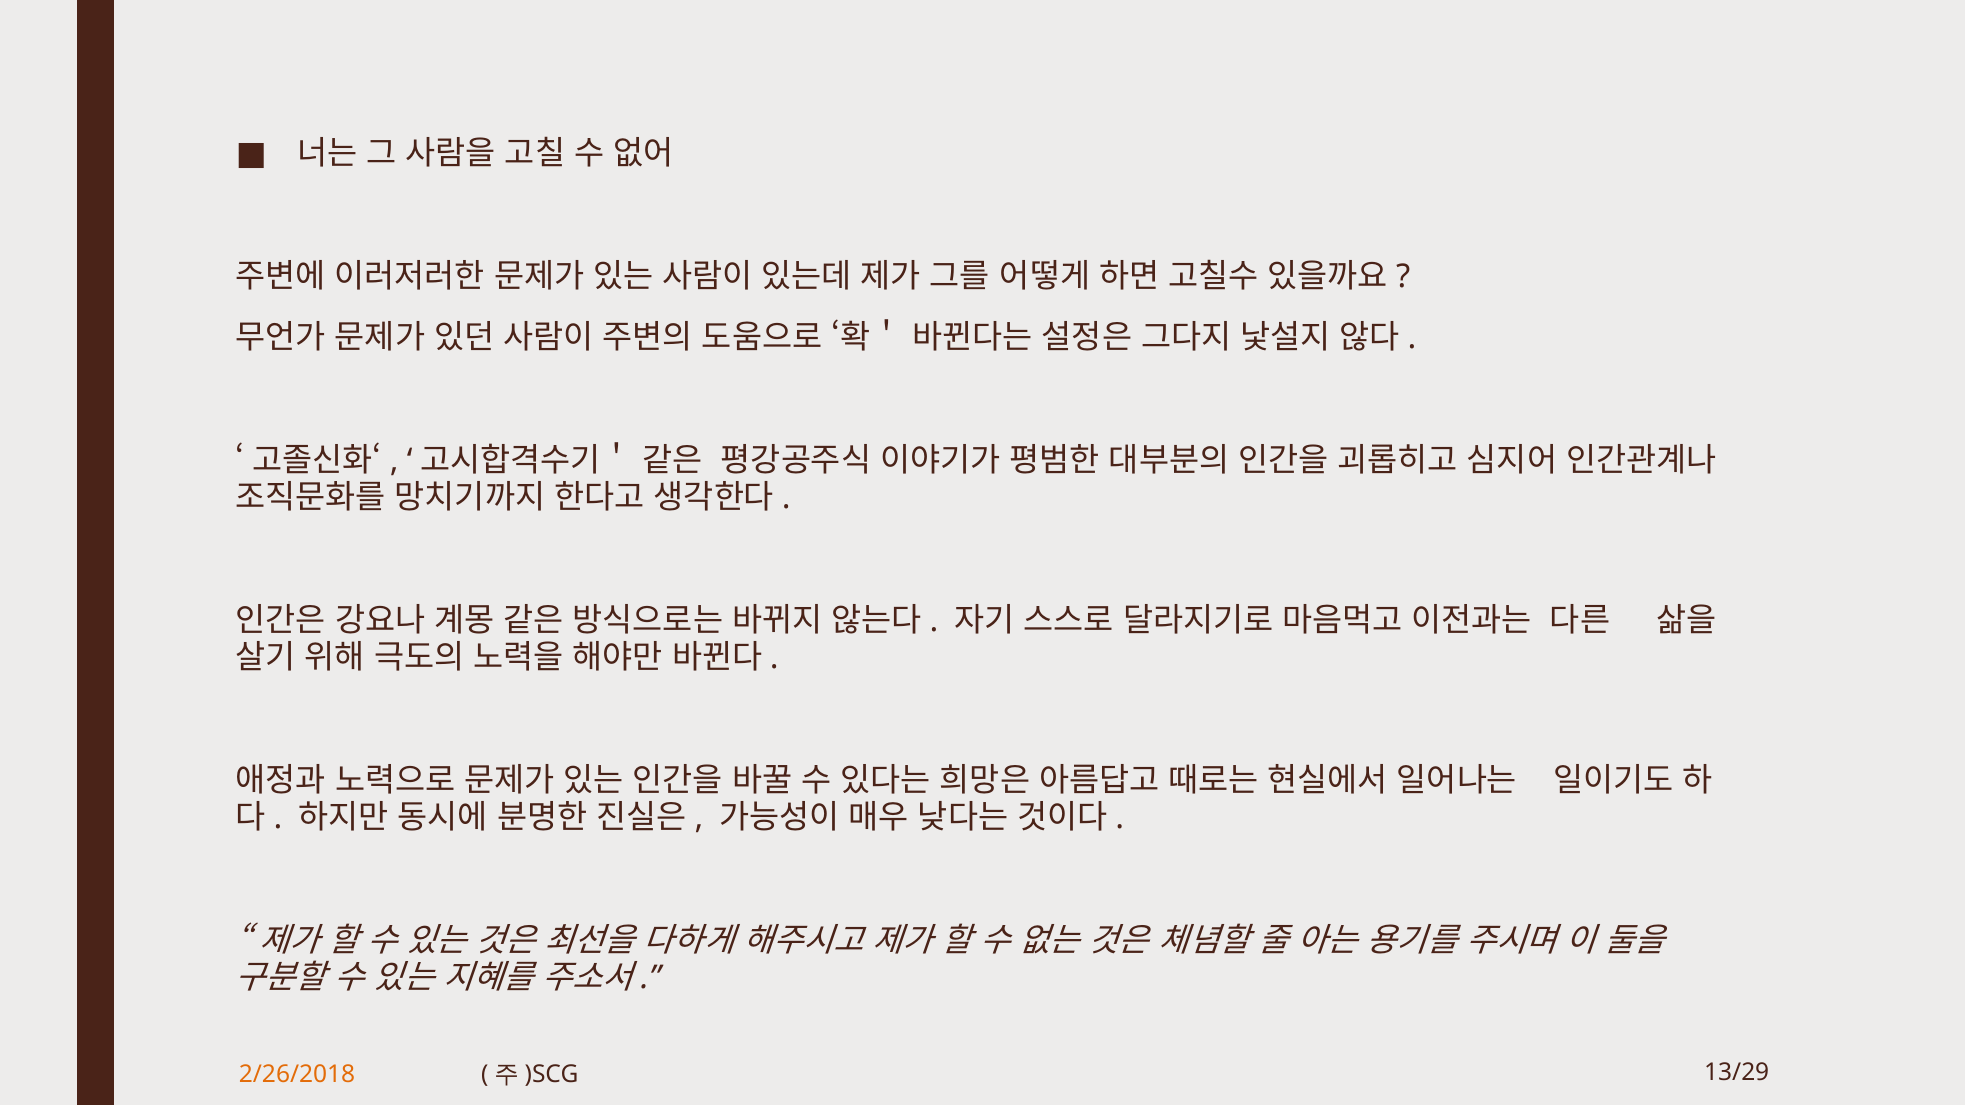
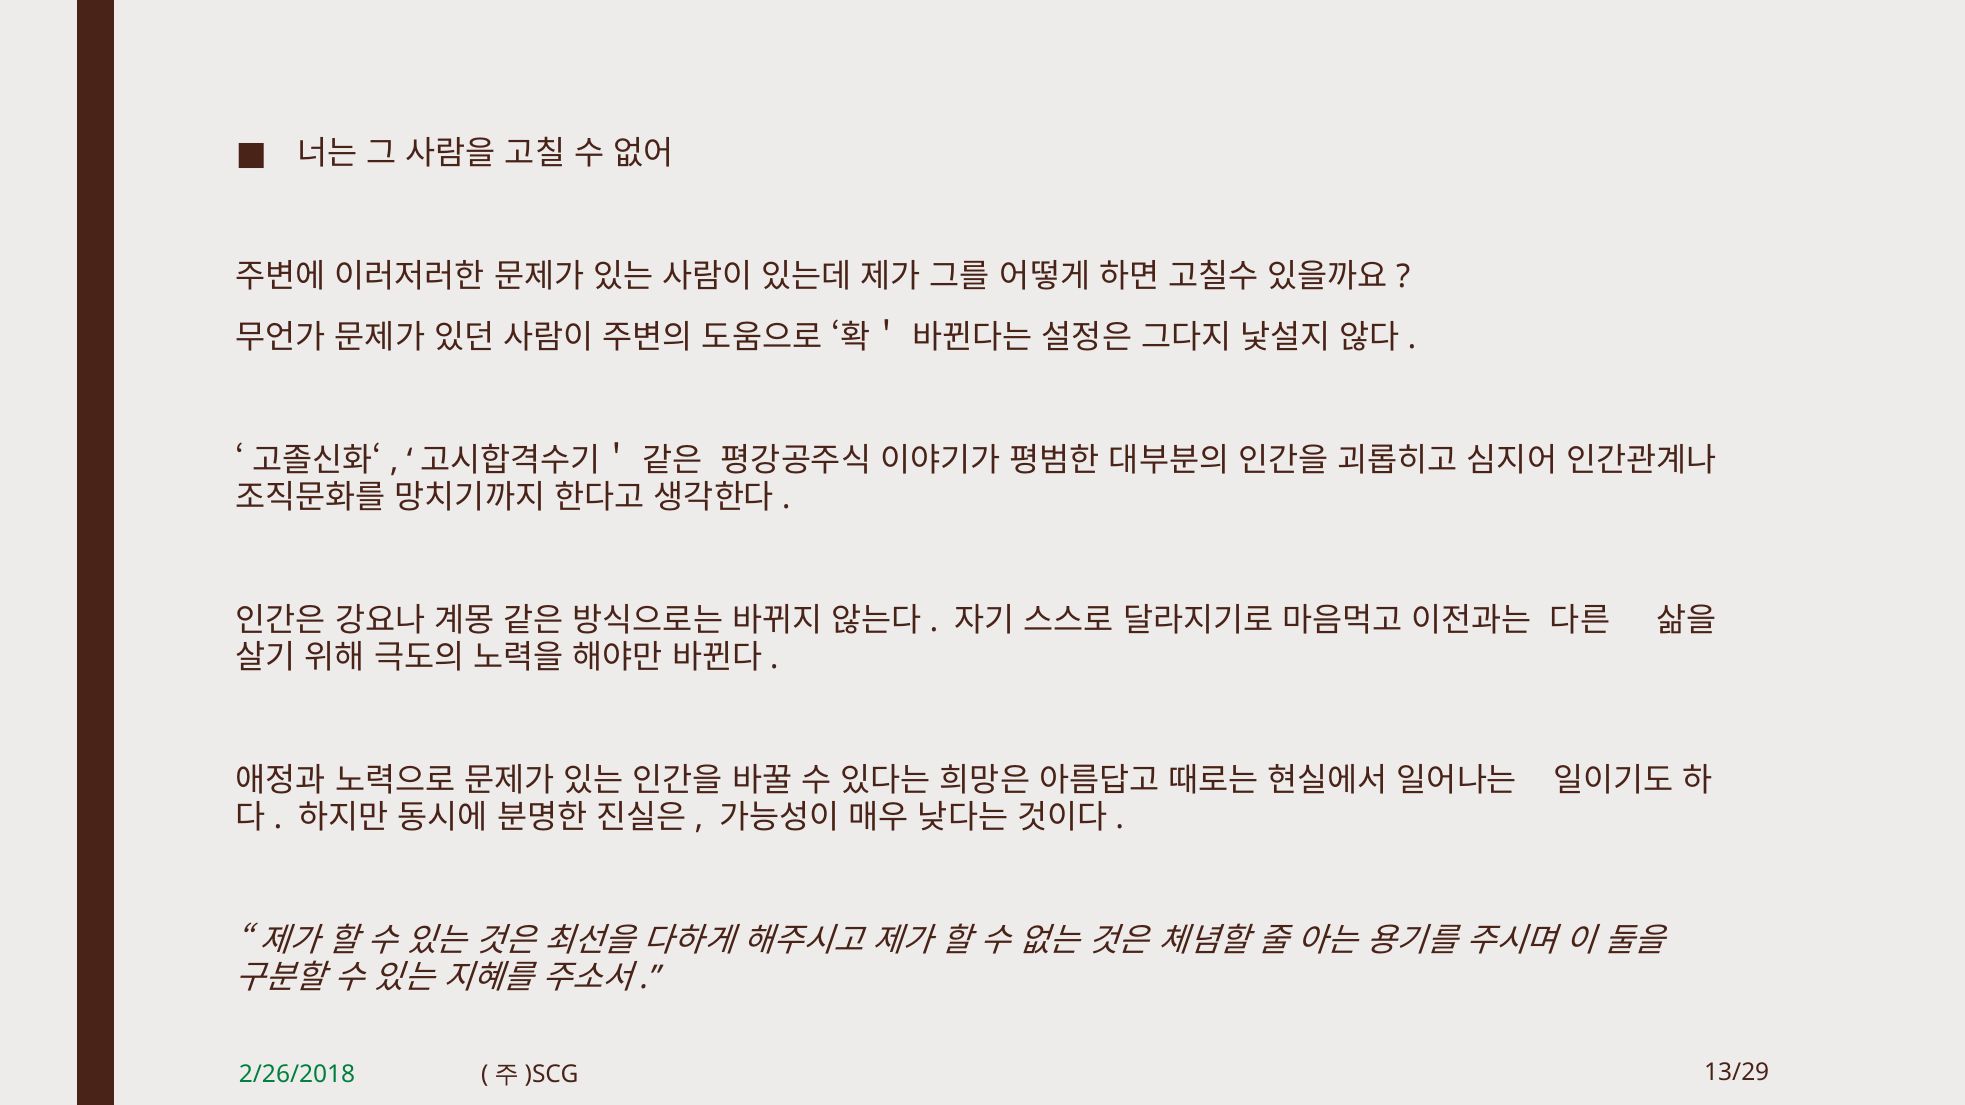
2/26/2018 colour: orange -> green (297, 1074)
